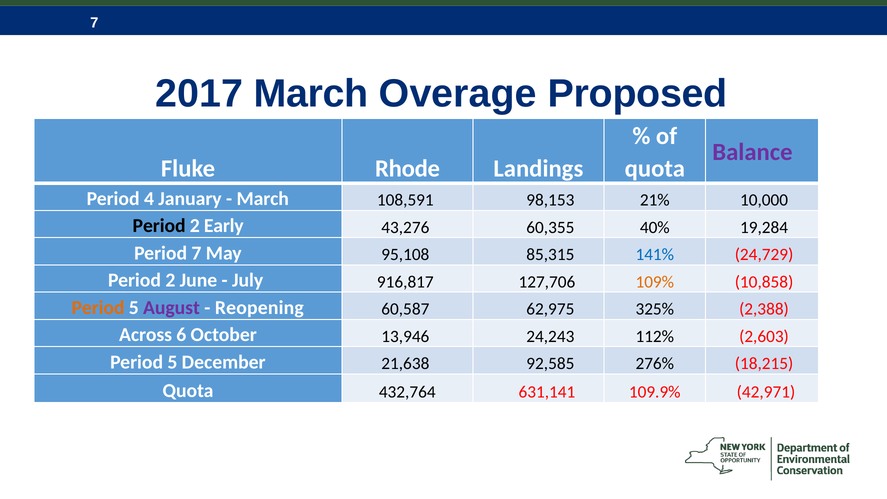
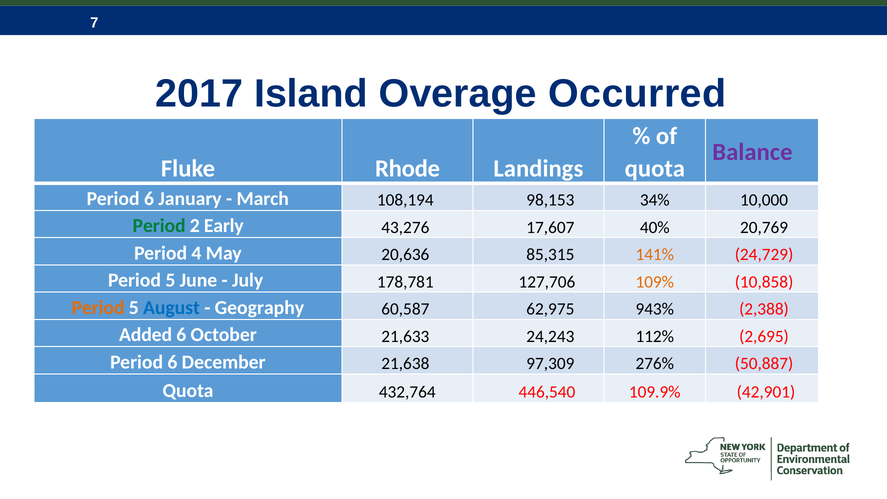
2017 March: March -> Island (311, 94)
Proposed: Proposed -> Occurred (637, 94)
4: 4 -> 6 (149, 199)
108,591: 108,591 -> 108,194 (405, 200)
21%: 21% -> 34% (655, 200)
Period colour: black -> green (159, 226)
60,355: 60,355 -> 17,607 (550, 227)
19,284: 19,284 -> 20,769 (764, 227)
Period 7: 7 -> 4 (196, 253)
95,108: 95,108 -> 20,636 (405, 255)
141% colour: blue -> orange (655, 255)
2: 2 -> 5 (170, 280)
916,817: 916,817 -> 178,781 (405, 282)
August colour: purple -> blue (171, 308)
Reopening: Reopening -> Geography (259, 308)
325%: 325% -> 943% (655, 309)
Across: Across -> Added (146, 335)
13,946: 13,946 -> 21,633 (405, 336)
2,603: 2,603 -> 2,695 (764, 336)
5: 5 -> 6 (172, 362)
92,585: 92,585 -> 97,309 (550, 364)
18,215: 18,215 -> 50,887 (764, 364)
631,141: 631,141 -> 446,540 (547, 392)
42,971: 42,971 -> 42,901 (766, 392)
